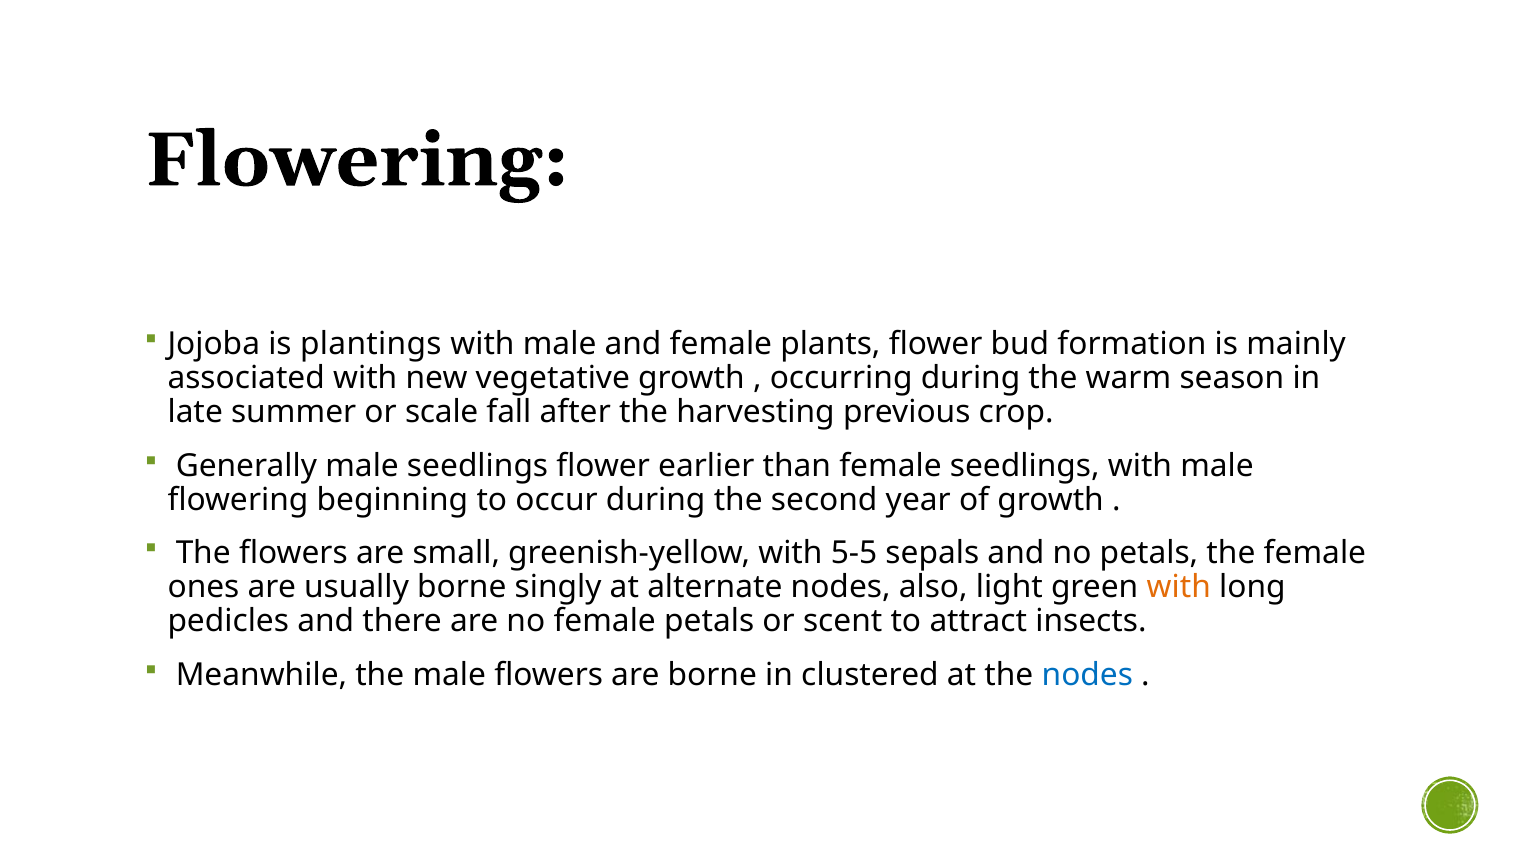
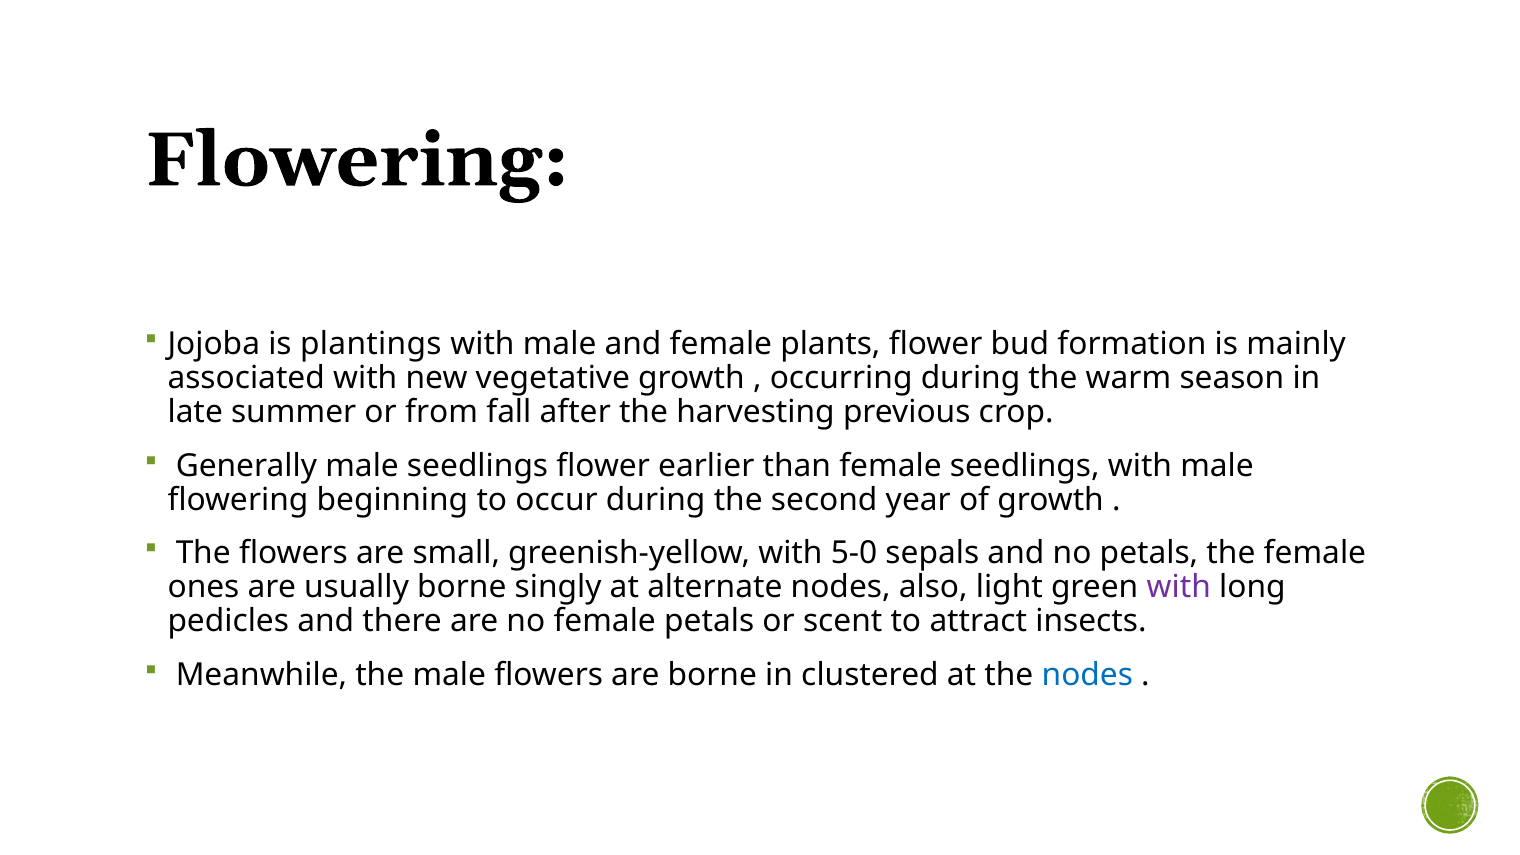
scale: scale -> from (442, 413)
5-5: 5-5 -> 5-0 (854, 553)
with colour: orange -> purple (1179, 587)
